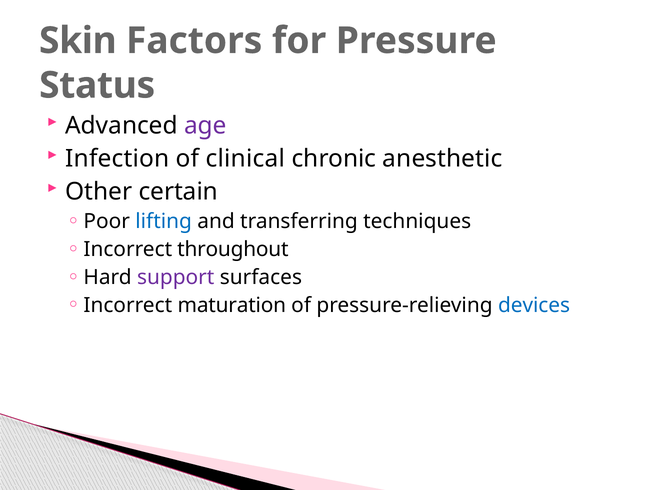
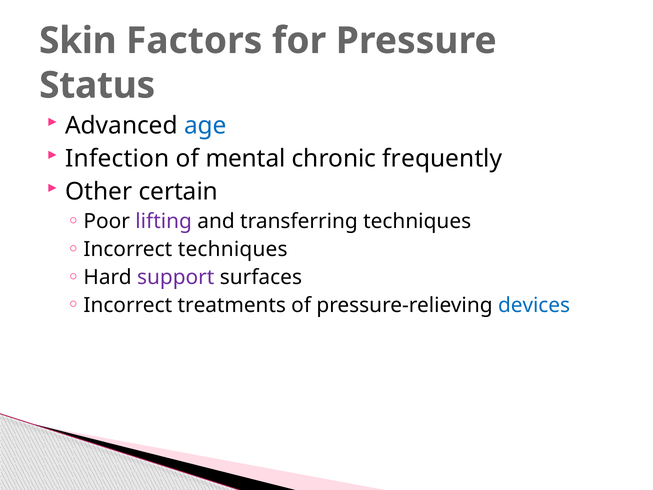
age colour: purple -> blue (205, 125)
clinical: clinical -> mental (245, 158)
anesthetic: anesthetic -> frequently (442, 158)
lifting colour: blue -> purple (164, 221)
Incorrect throughout: throughout -> techniques (233, 249)
maturation: maturation -> treatments (232, 305)
